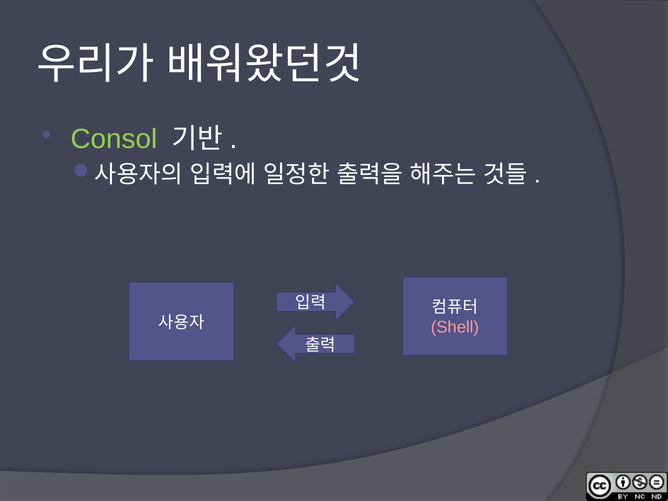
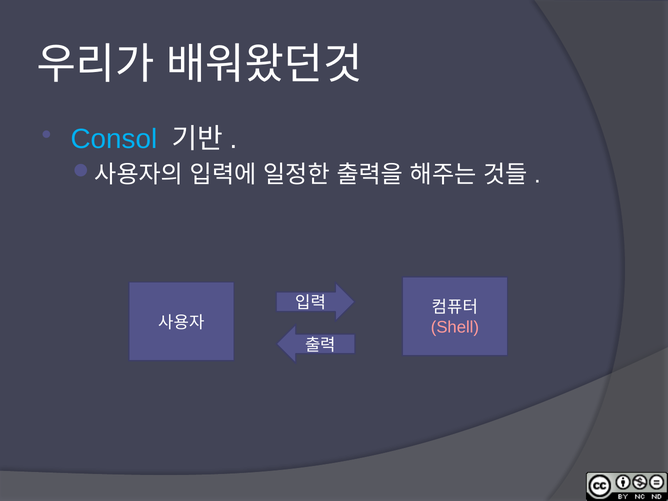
Consol colour: light green -> light blue (114, 139)
